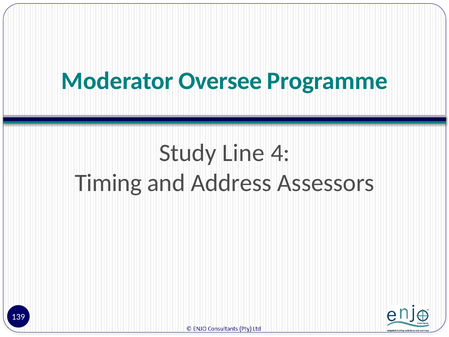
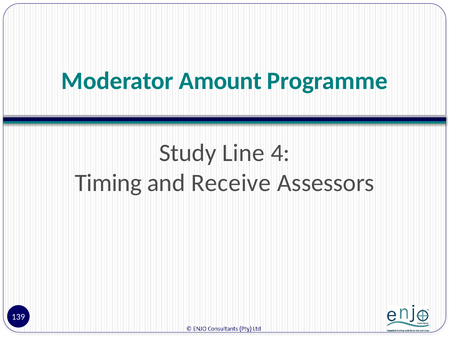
Oversee: Oversee -> Amount (220, 81)
Address: Address -> Receive (231, 183)
